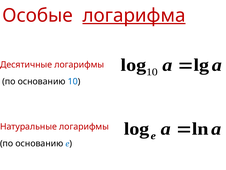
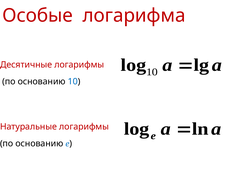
логарифма underline: present -> none (134, 15)
